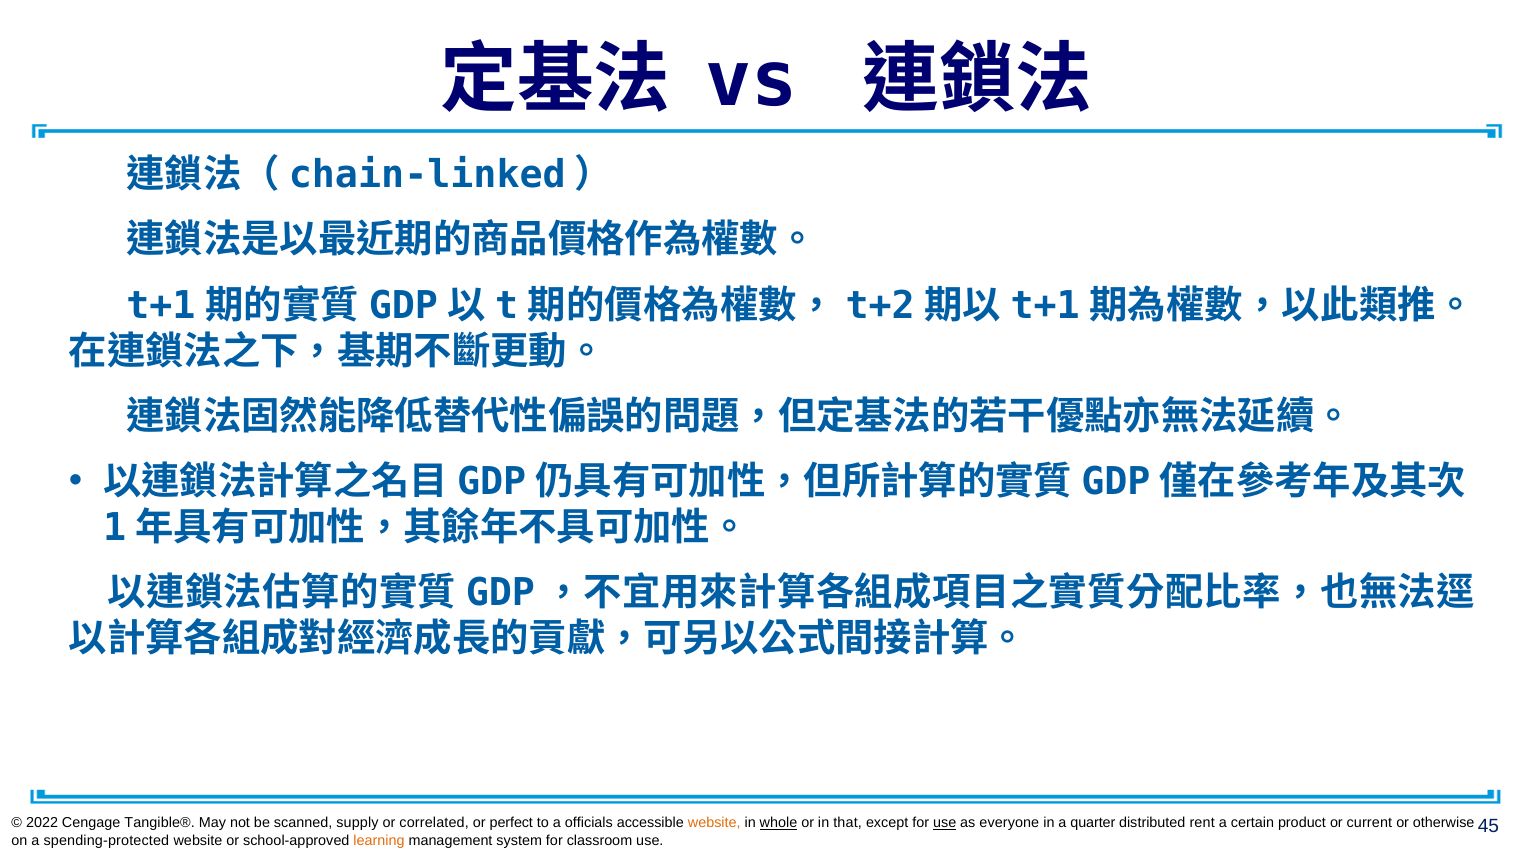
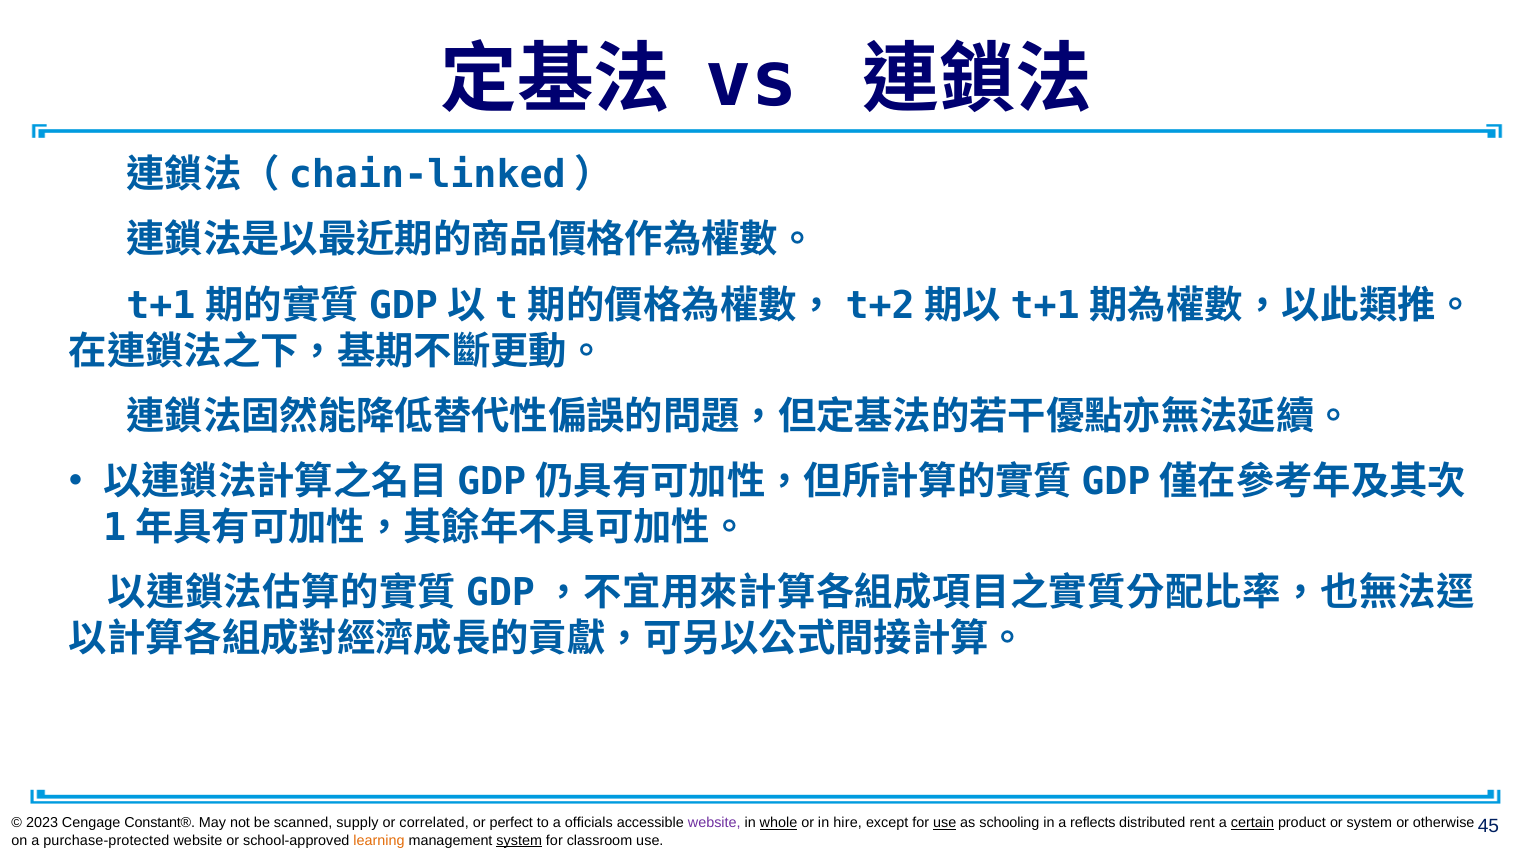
2022: 2022 -> 2023 (42, 823)
Tangible®: Tangible® -> Constant® (160, 823)
website colour: orange -> purple (714, 823)
that: that -> hire (848, 823)
everyone: everyone -> schooling (1009, 823)
quarter: quarter -> reflects (1093, 823)
certain underline: none -> present (1253, 823)
or current: current -> system (1369, 823)
spending-protected: spending-protected -> purchase-protected (106, 841)
system underline: none -> present (519, 841)
